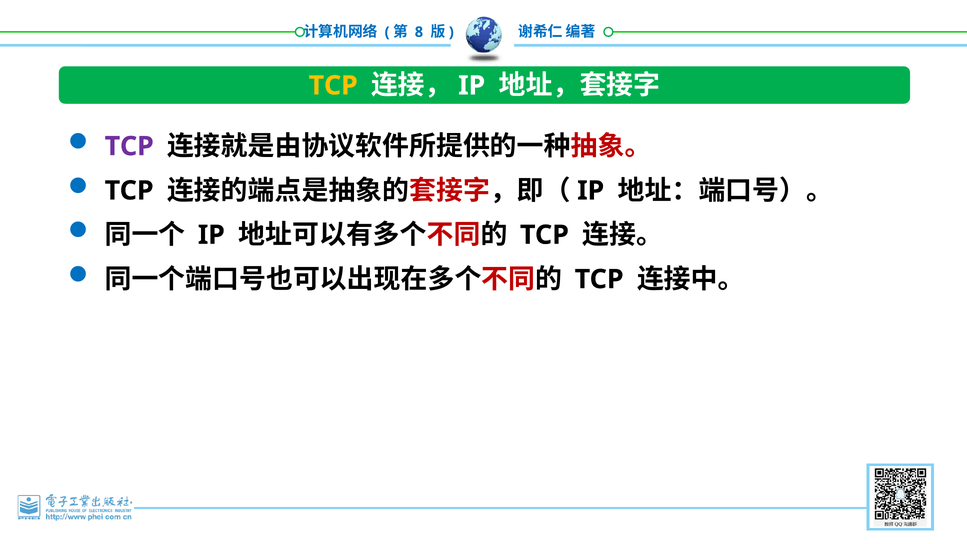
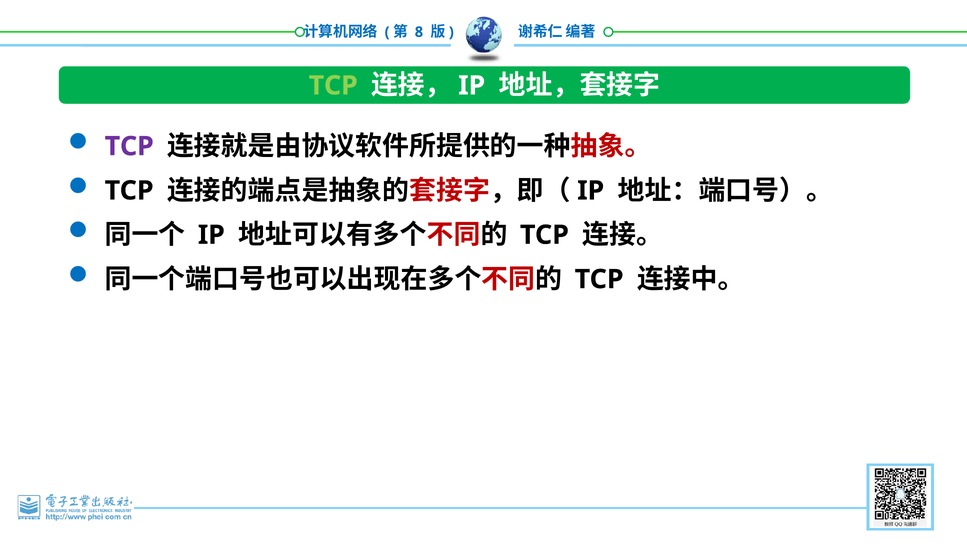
TCP colour: yellow -> light green (333, 86)
